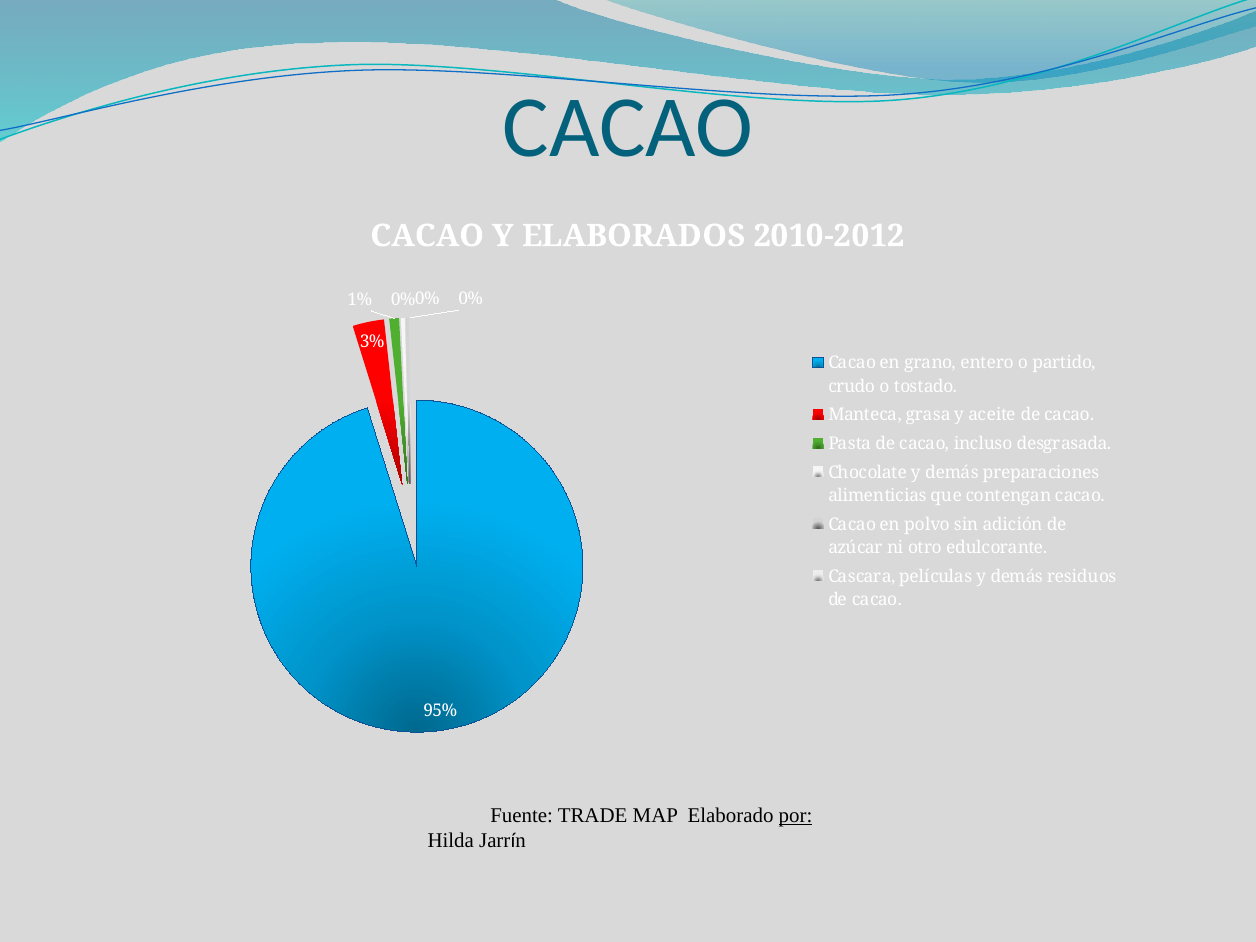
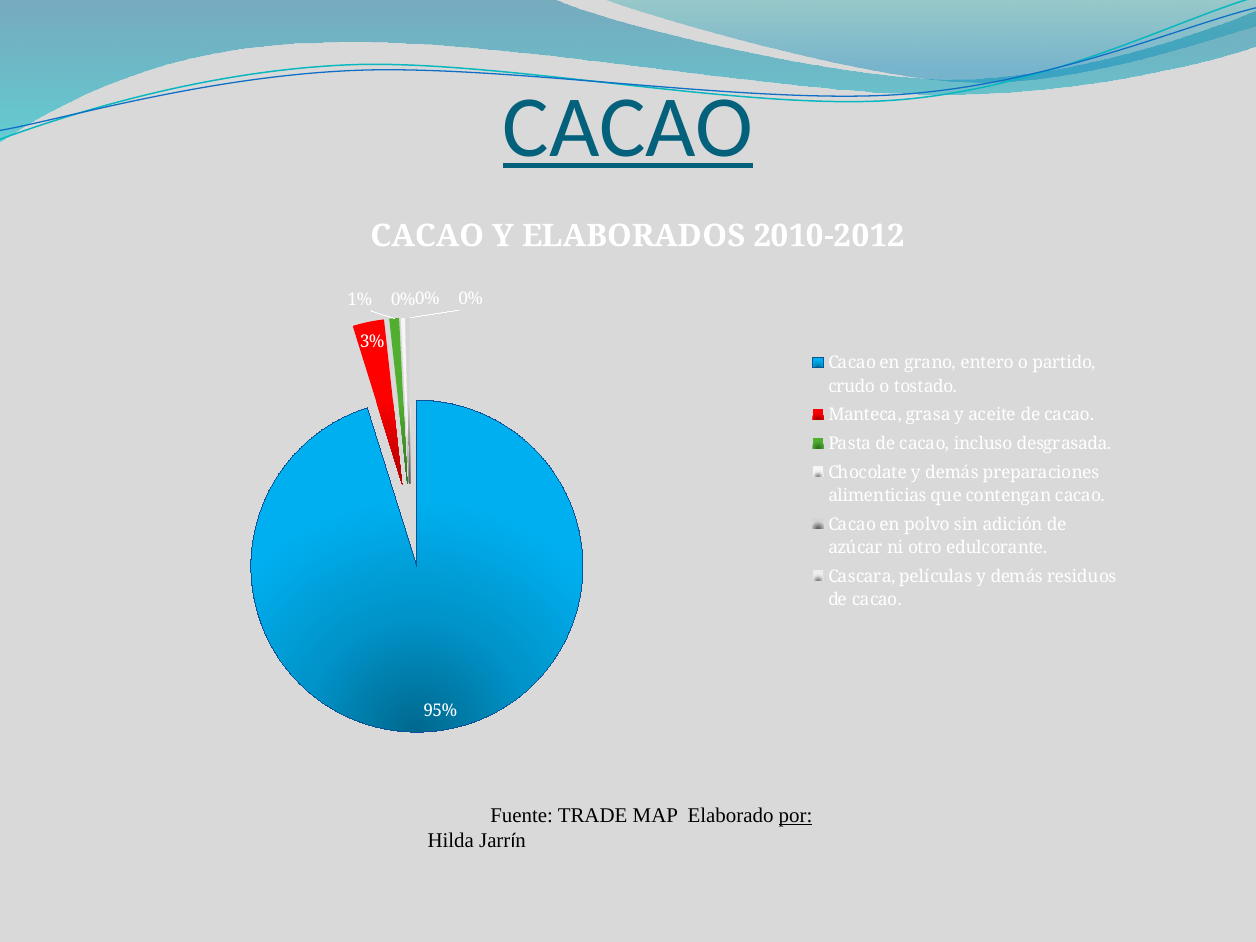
CACAO underline: none -> present (628, 128)
